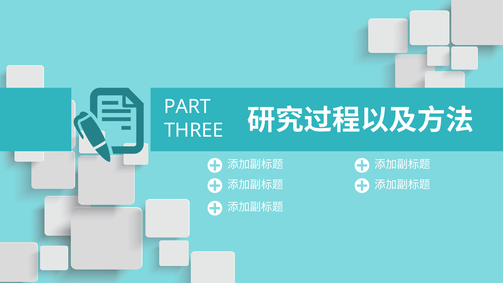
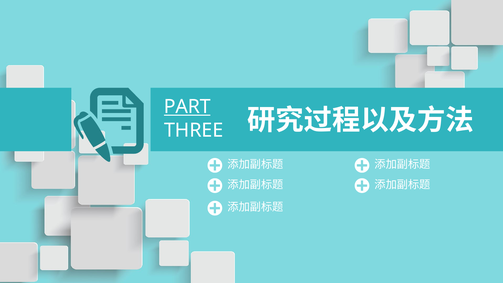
PART underline: none -> present (187, 107)
